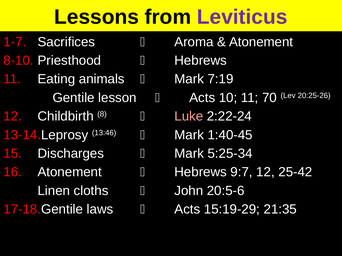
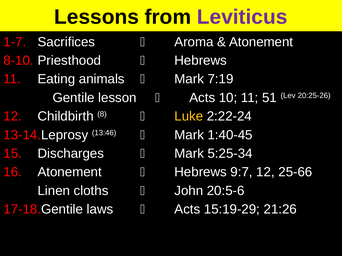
70: 70 -> 51 (269, 98)
Luke colour: pink -> yellow (189, 117)
25-42: 25-42 -> 25-66 (295, 172)
21:35: 21:35 -> 21:26 (280, 210)
